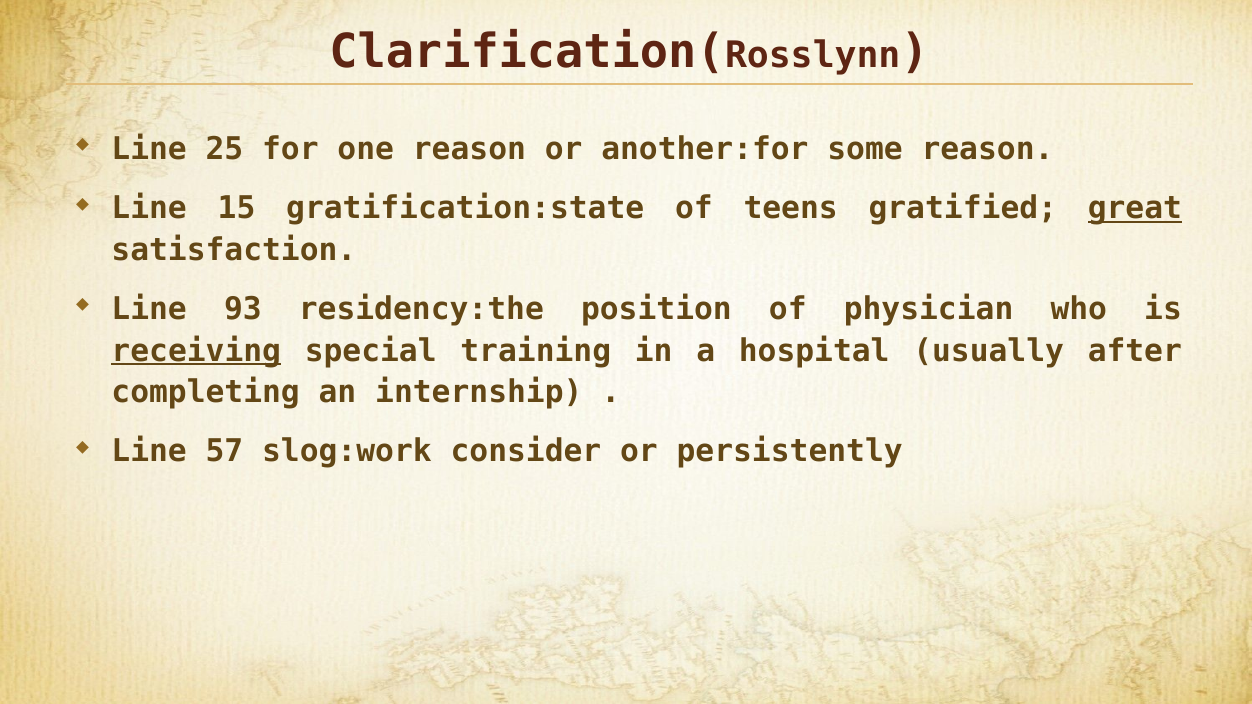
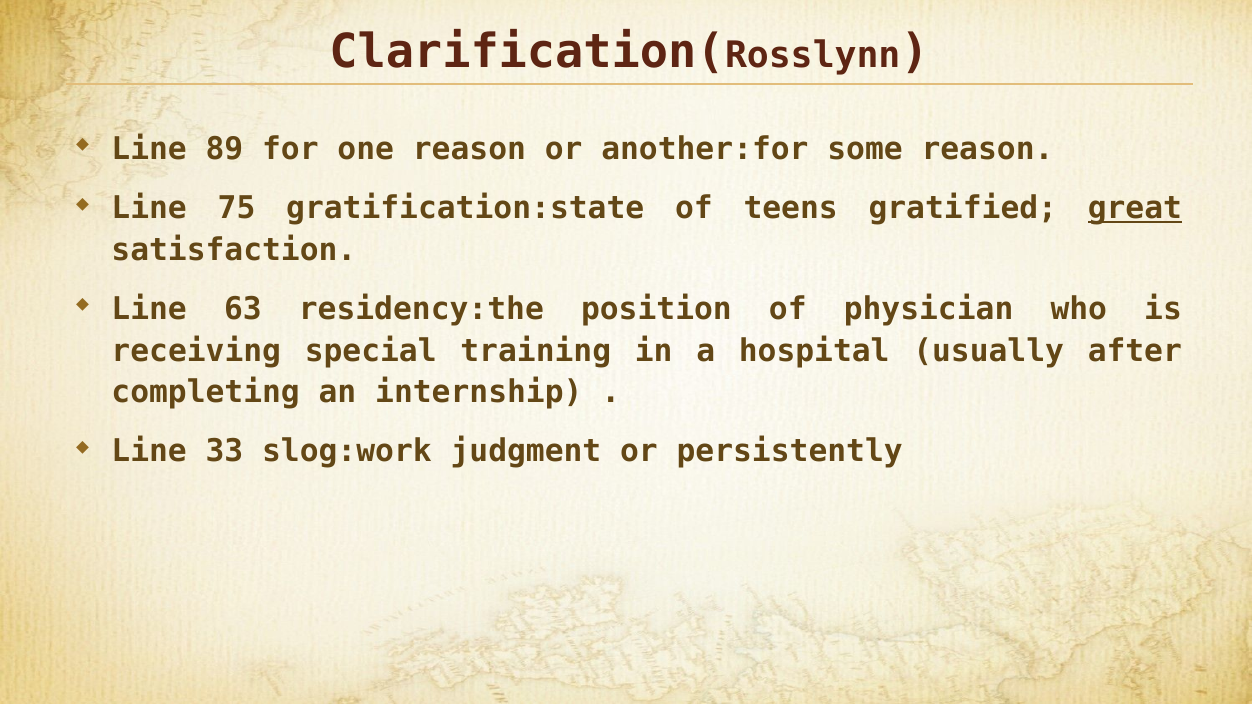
25: 25 -> 89 (225, 149)
15: 15 -> 75 (237, 209)
93: 93 -> 63 (243, 310)
receiving underline: present -> none (196, 351)
57: 57 -> 33 (225, 452)
consider: consider -> judgment (526, 452)
